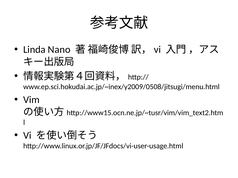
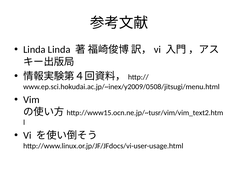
Linda Nano: Nano -> Linda (59, 50)
